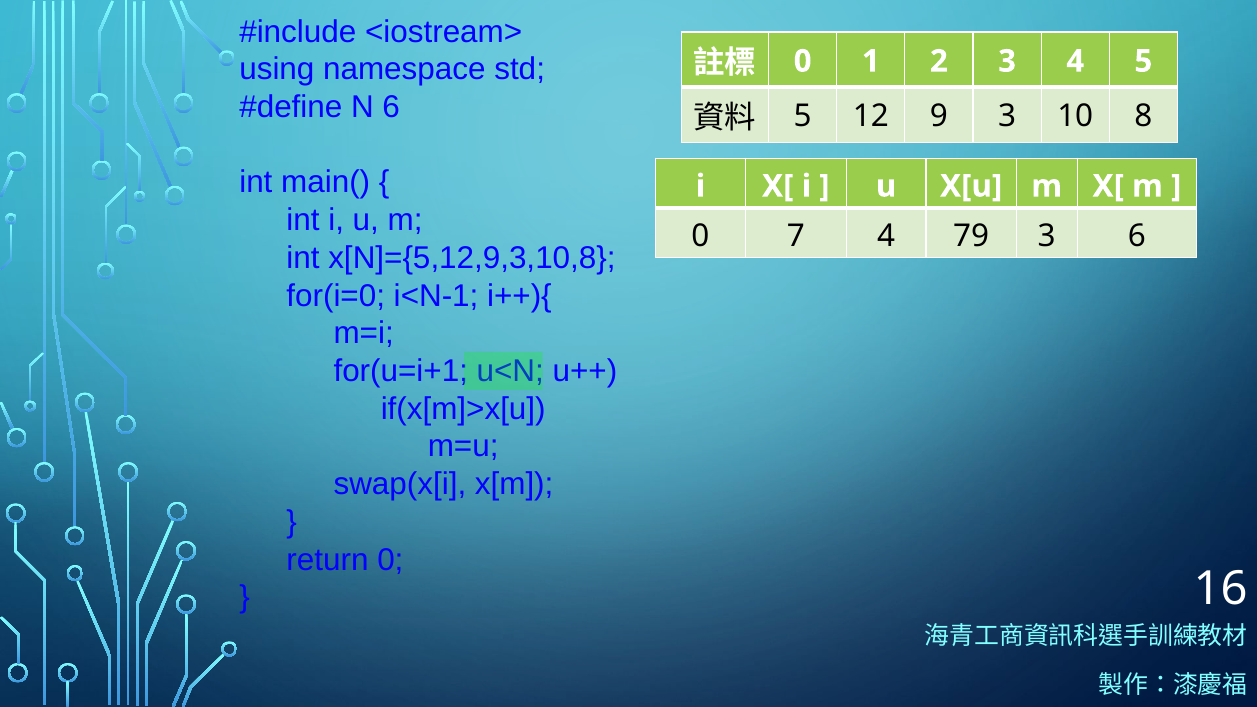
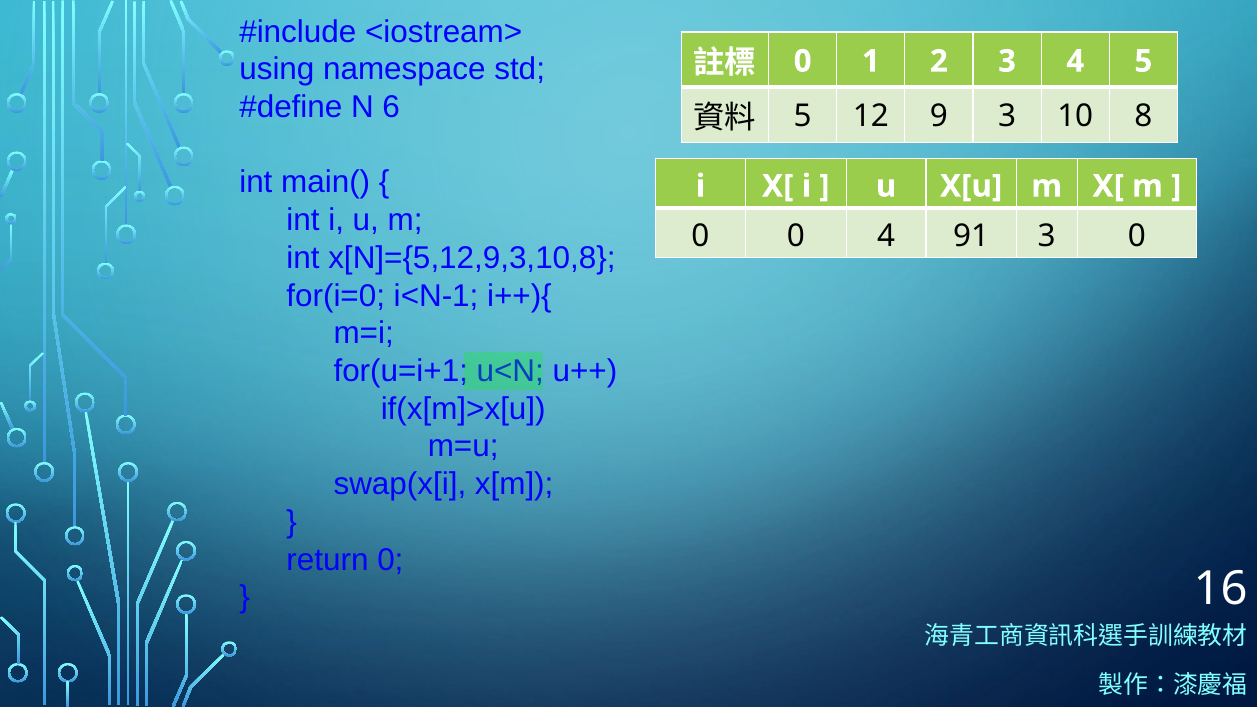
0 7: 7 -> 0 (796, 236)
79: 79 -> 91 (971, 236)
3 6: 6 -> 0 (1137, 236)
